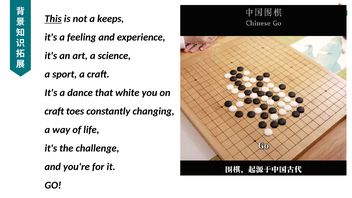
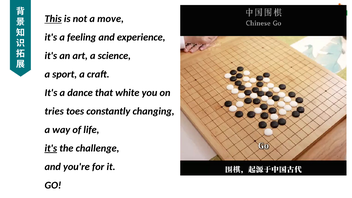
keeps: keeps -> move (111, 19)
craft: craft -> tries (54, 111)
it's underline: none -> present (51, 148)
